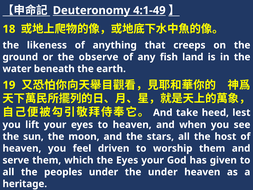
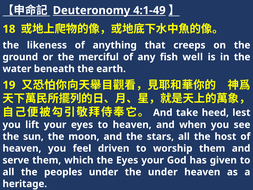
observe: observe -> merciful (99, 57)
land: land -> well (193, 57)
